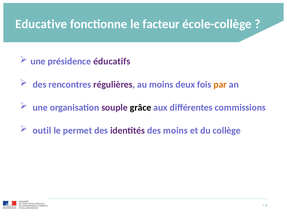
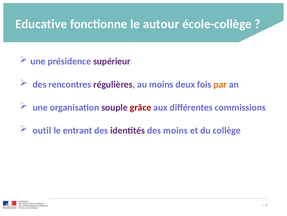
facteur: facteur -> autour (161, 24)
éducatifs: éducatifs -> supérieur (112, 61)
grâce colour: black -> red (141, 107)
permet: permet -> entrant (78, 130)
